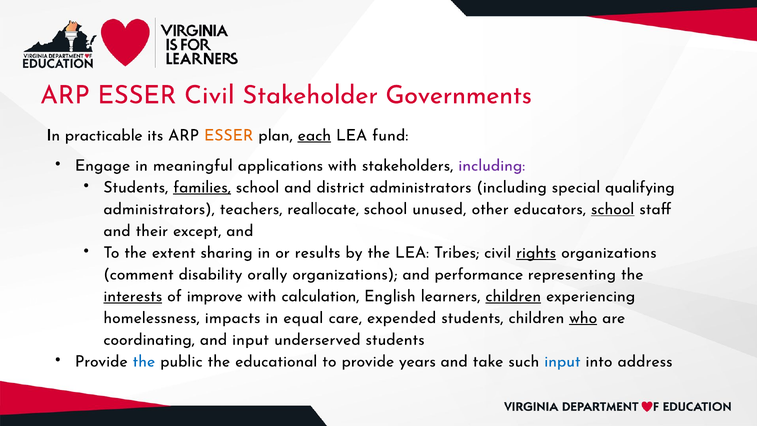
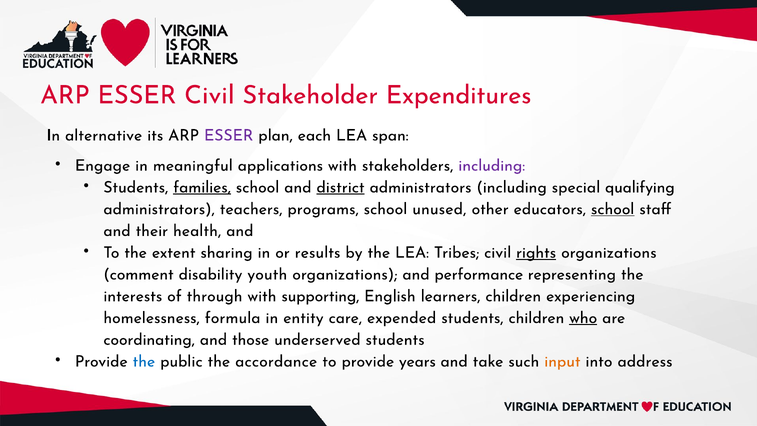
Governments: Governments -> Expenditures (459, 95)
practicable: practicable -> alternative (104, 135)
ESSER colour: orange -> purple (229, 135)
each underline: present -> none (314, 135)
fund: fund -> span (390, 135)
district underline: none -> present (341, 187)
reallocate: reallocate -> programs (323, 209)
except: except -> health (197, 231)
orally: orally -> youth (267, 274)
interests underline: present -> none (133, 296)
improve: improve -> through (215, 296)
calculation: calculation -> supporting (320, 296)
children underline: present -> none (513, 296)
impacts: impacts -> formula (233, 318)
equal: equal -> entity (303, 318)
and input: input -> those (251, 339)
educational: educational -> accordance (276, 361)
input colour: blue -> orange (562, 361)
